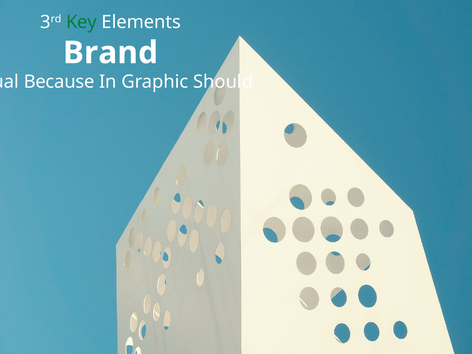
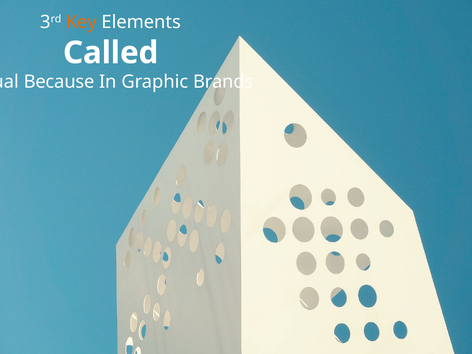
Key colour: green -> orange (81, 22)
Brand: Brand -> Called (111, 53)
Should: Should -> Brands (223, 82)
